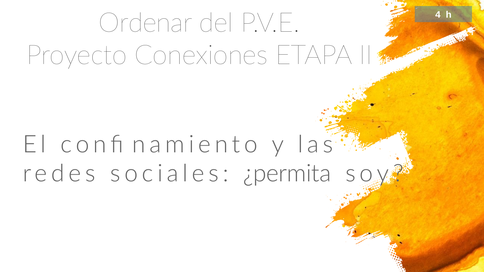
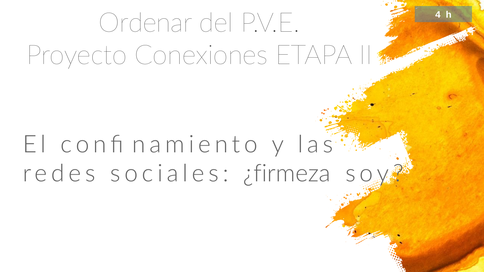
¿permita: ¿permita -> ¿firmeza (287, 174)
